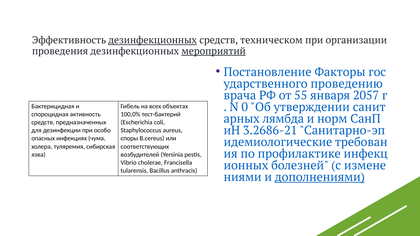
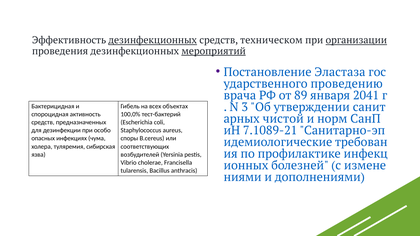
организации underline: none -> present (356, 40)
Факторы: Факторы -> Эластаза (340, 72)
55: 55 -> 89 (301, 95)
2057: 2057 -> 2041 (366, 95)
0: 0 -> 3 (245, 107)
лямбда: лямбда -> чистой (283, 119)
3.2686-21: 3.2686-21 -> 7.1089-21 (270, 131)
дополнениями underline: present -> none (320, 177)
